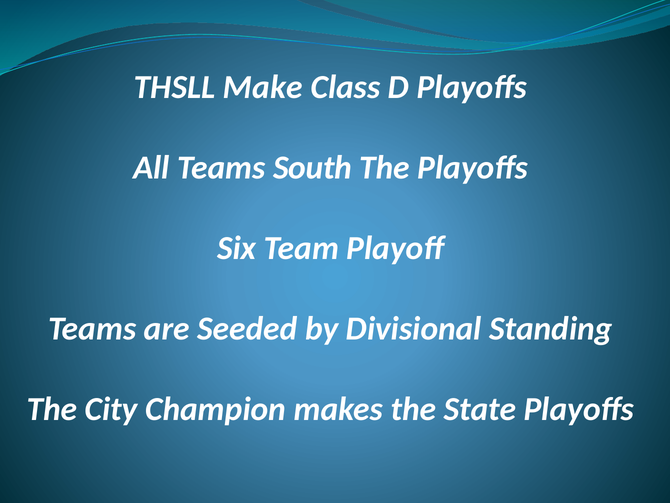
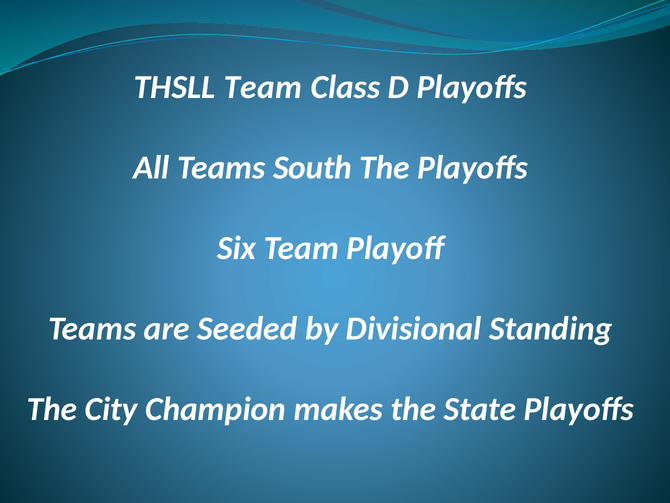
THSLL Make: Make -> Team (263, 87)
